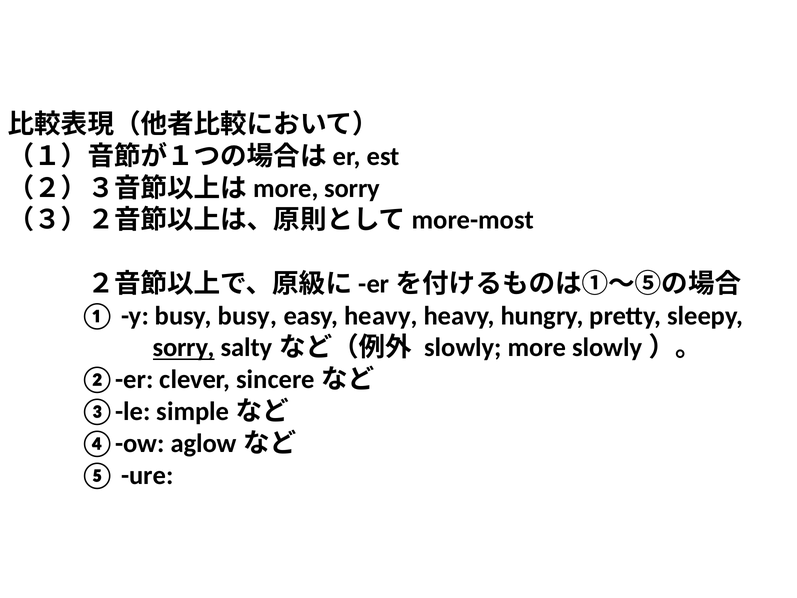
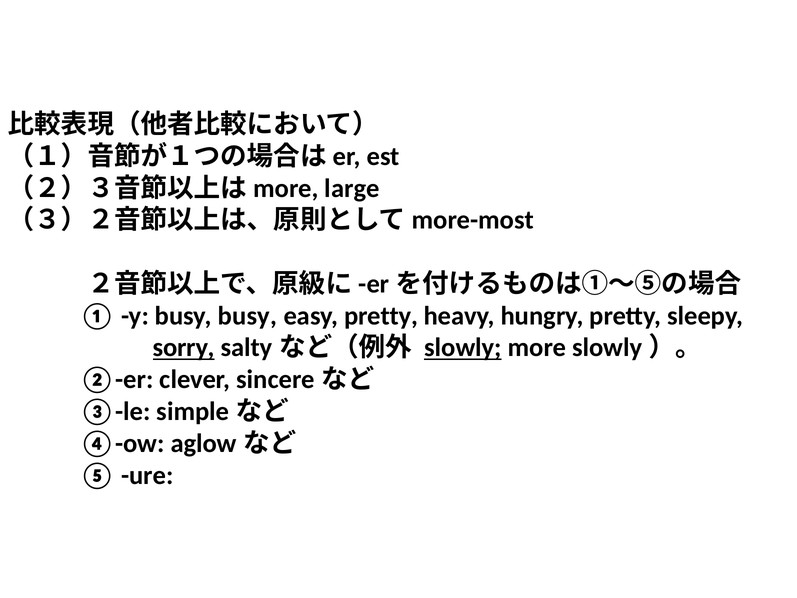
sorry: sorry -> large (352, 188)
easy heavy: heavy -> pretty (381, 316)
slowly underline: none -> present (463, 348)
